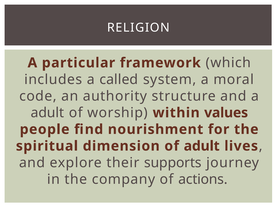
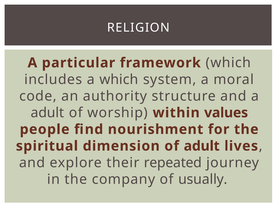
a called: called -> which (119, 79)
supports: supports -> repeated (173, 162)
actions: actions -> usually (203, 179)
